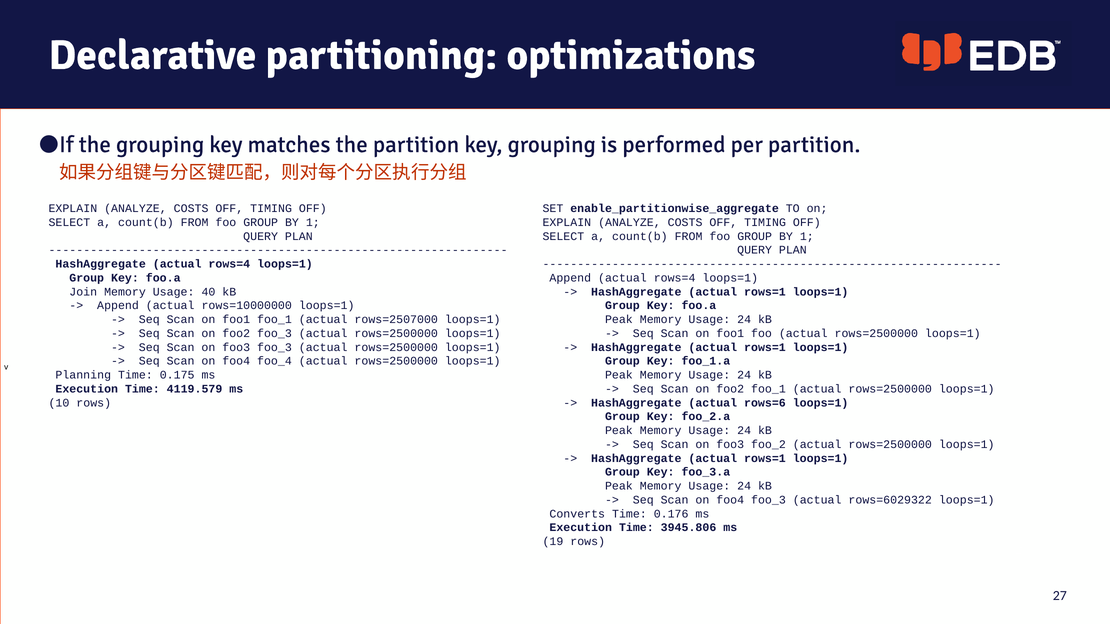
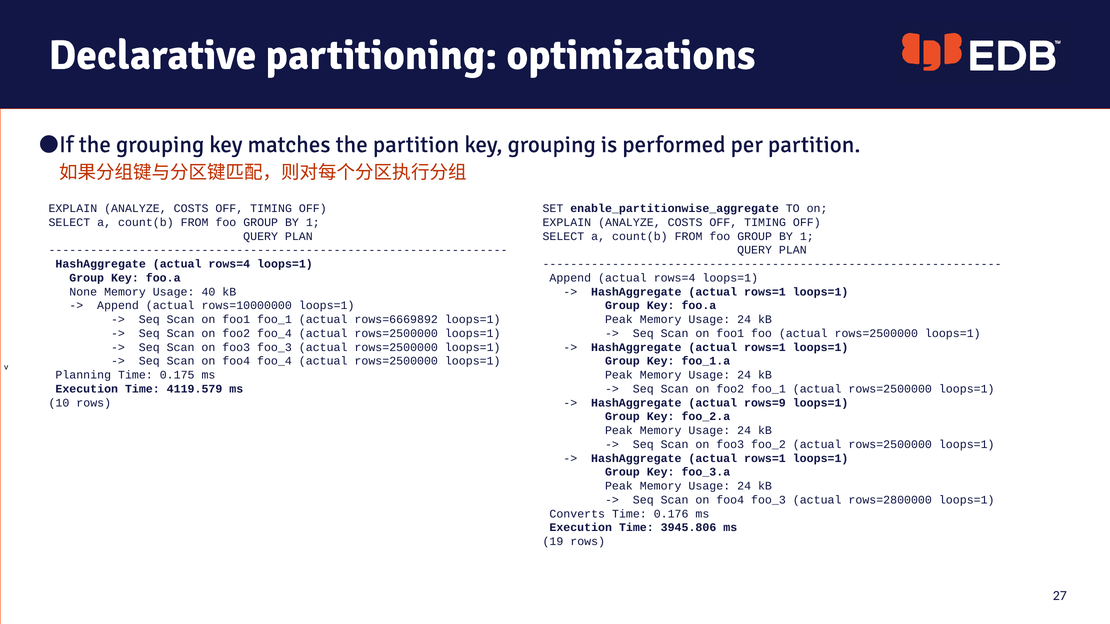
Join: Join -> None (83, 292)
rows=2507000: rows=2507000 -> rows=6669892 (396, 320)
foo2 foo_3: foo_3 -> foo_4 (274, 334)
rows=6: rows=6 -> rows=9 (765, 403)
rows=6029322: rows=6029322 -> rows=2800000 (890, 500)
